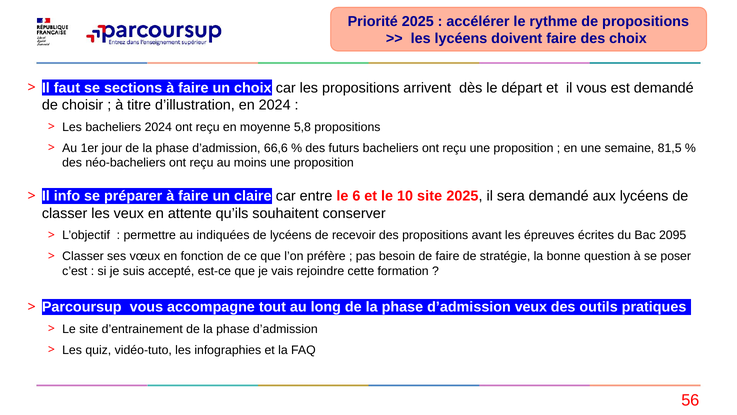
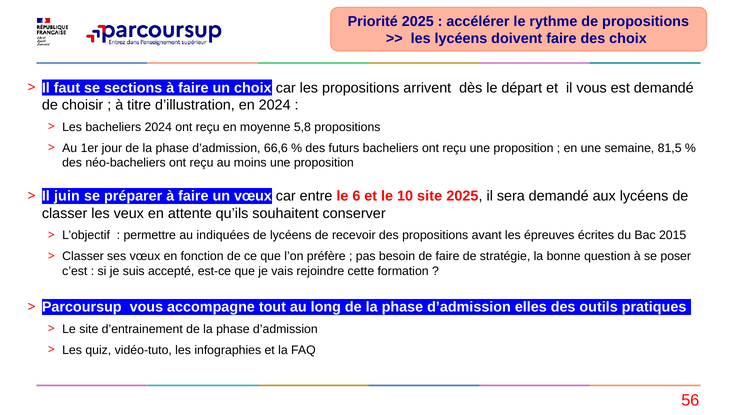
info: info -> juin (67, 196)
un claire: claire -> vœux (253, 196)
2095: 2095 -> 2015 (673, 235)
d’admission veux: veux -> elles (531, 307)
